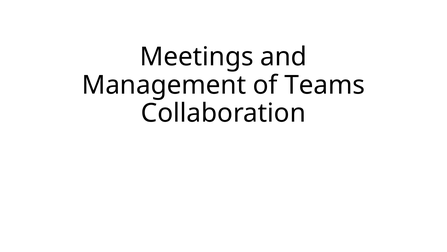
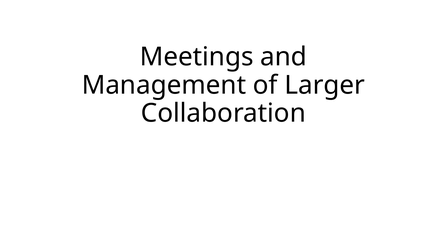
Teams: Teams -> Larger (325, 85)
